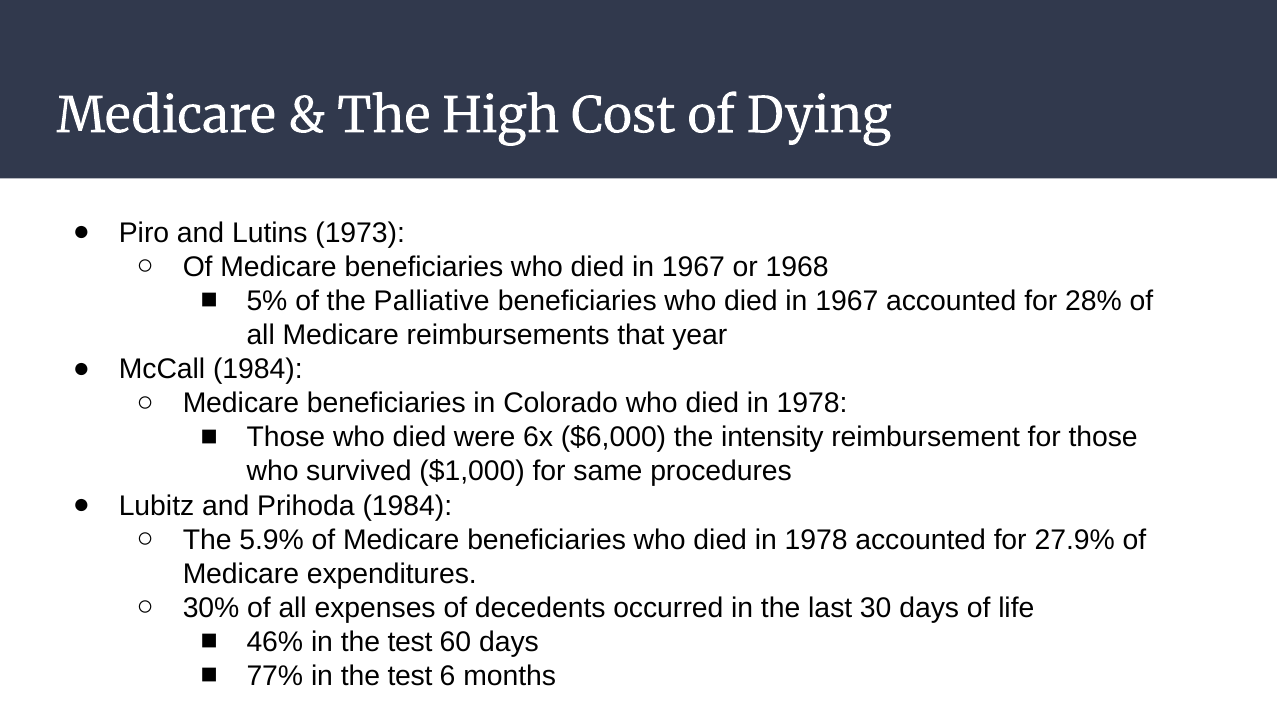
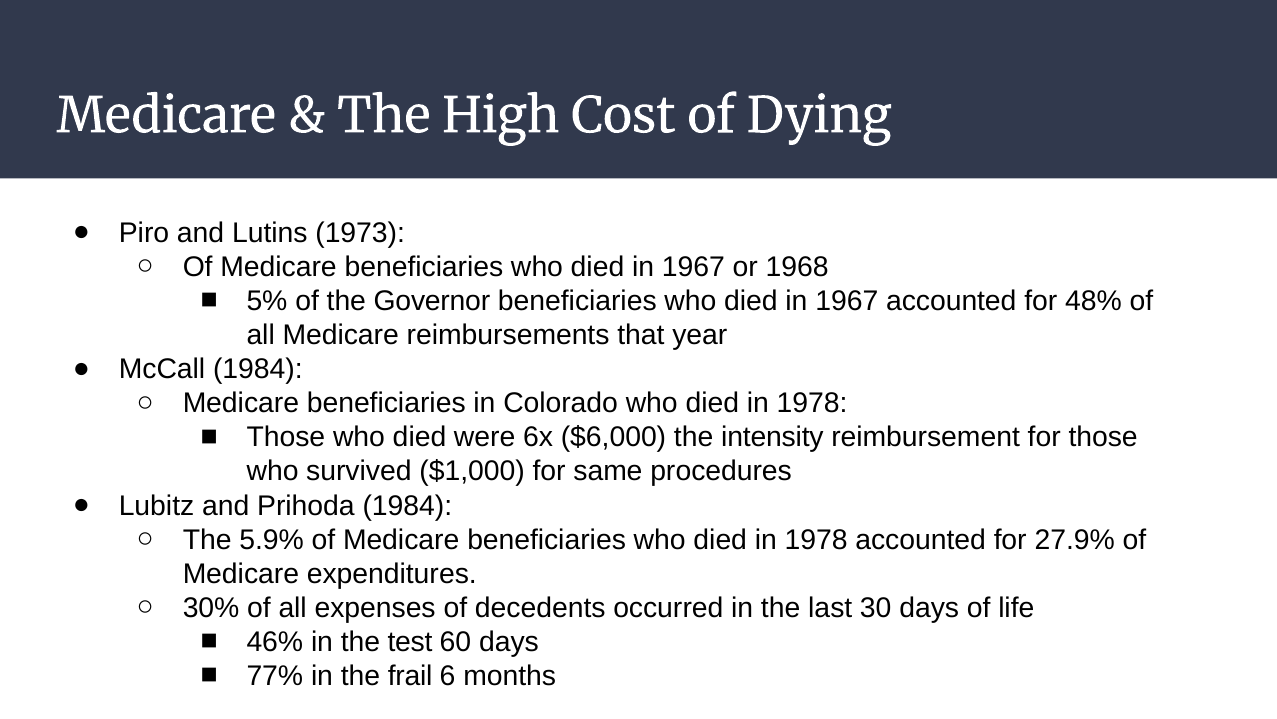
Palliative: Palliative -> Governor (432, 301)
28%: 28% -> 48% (1093, 301)
77% in the test: test -> frail (410, 675)
